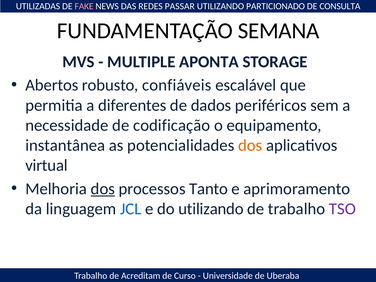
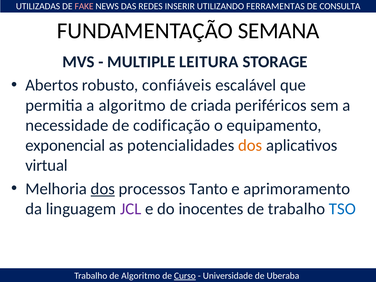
PASSAR: PASSAR -> INSERIR (180, 6)
PARTICIONADO: PARTICIONADO -> FERRAMENTAS (275, 6)
APONTA: APONTA -> LEITURA (209, 62)
a diferentes: diferentes -> algoritmo (132, 105)
dados: dados -> criada (211, 105)
instantânea: instantânea -> exponencial (65, 145)
JCL colour: blue -> purple (131, 209)
do utilizando: utilizando -> inocentes (211, 209)
TSO colour: purple -> blue (342, 209)
de Acreditam: Acreditam -> Algoritmo (141, 276)
Curso underline: none -> present (185, 276)
